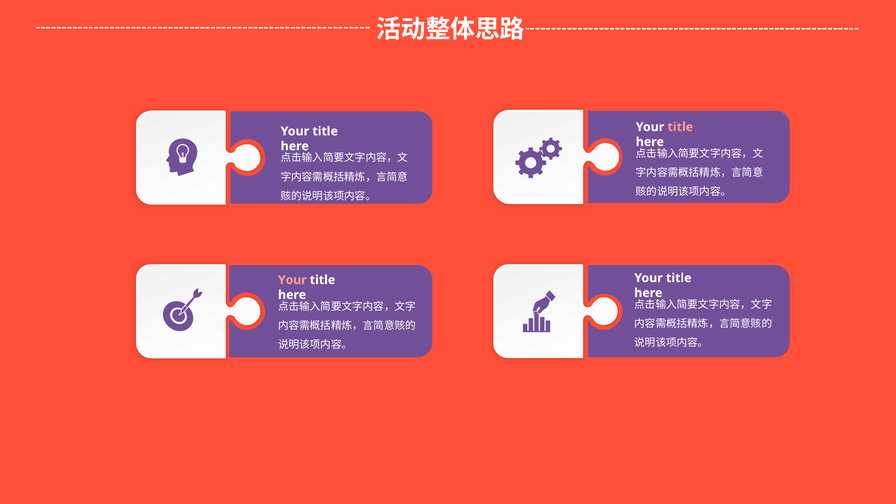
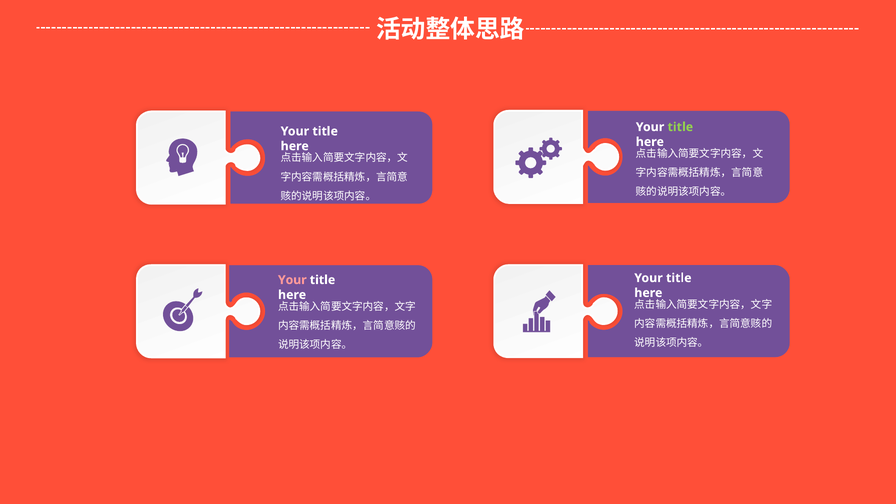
title colour: pink -> light green (680, 127)
